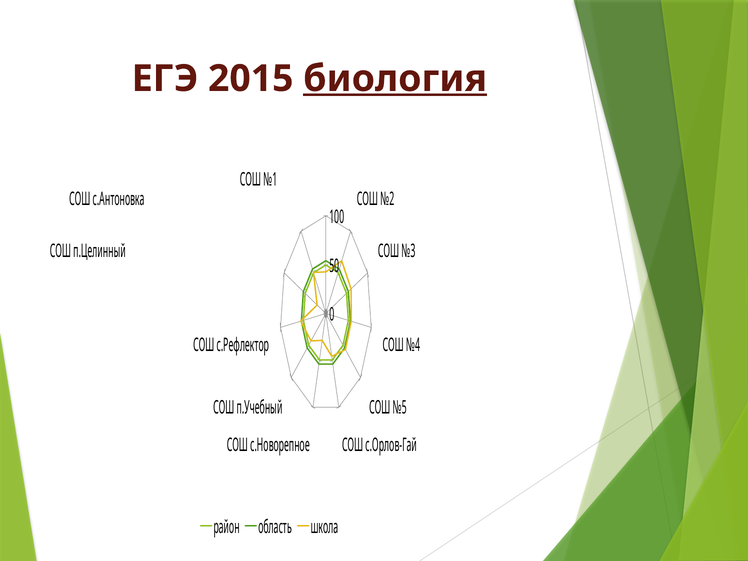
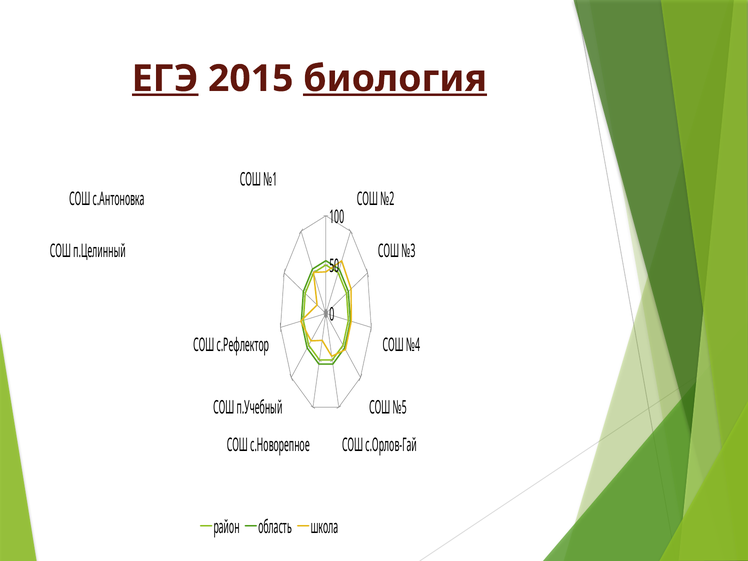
ЕГЭ underline: none -> present (165, 79)
